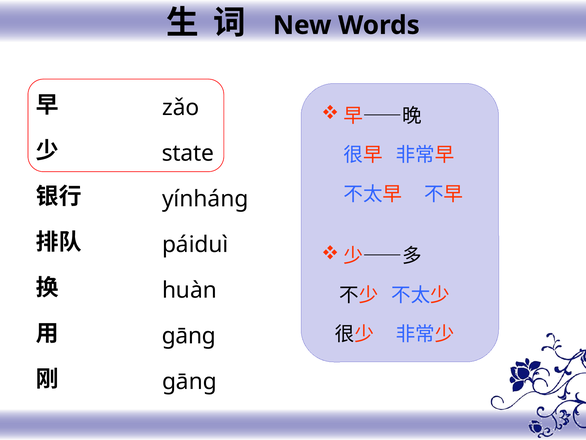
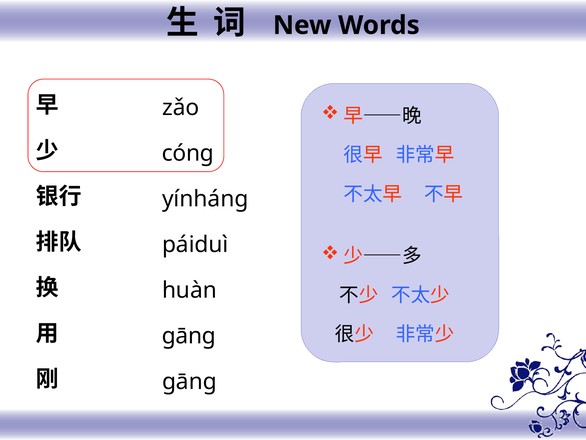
state: state -> cóng (188, 153)
